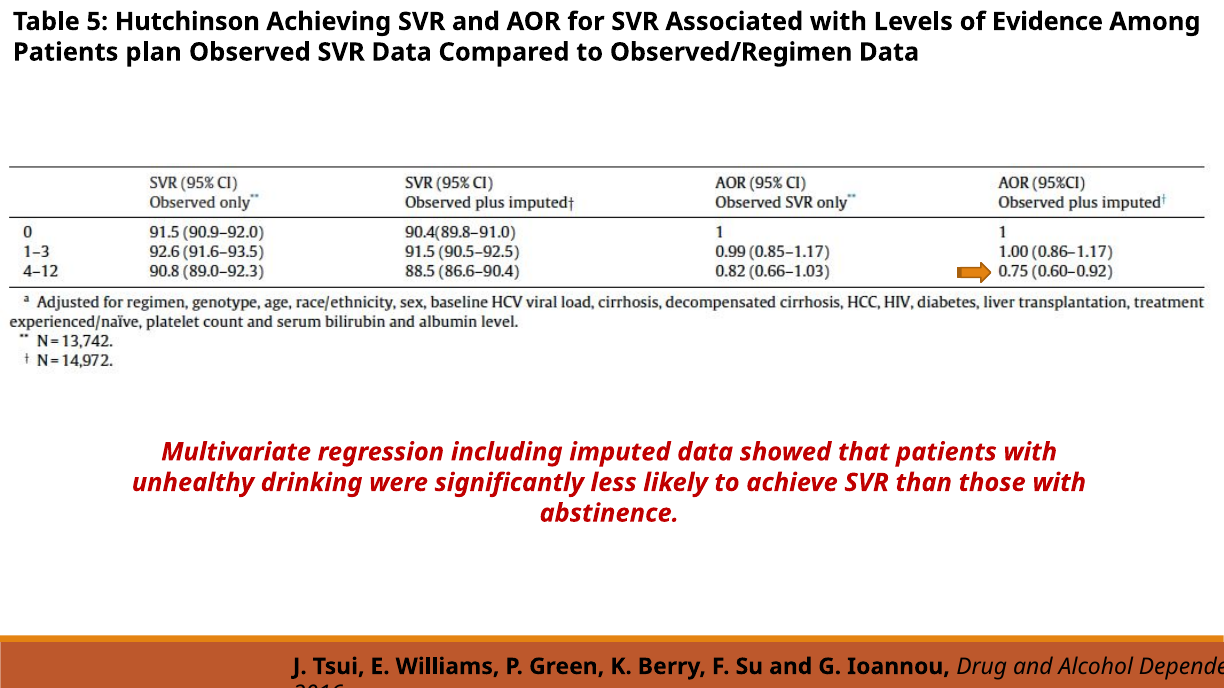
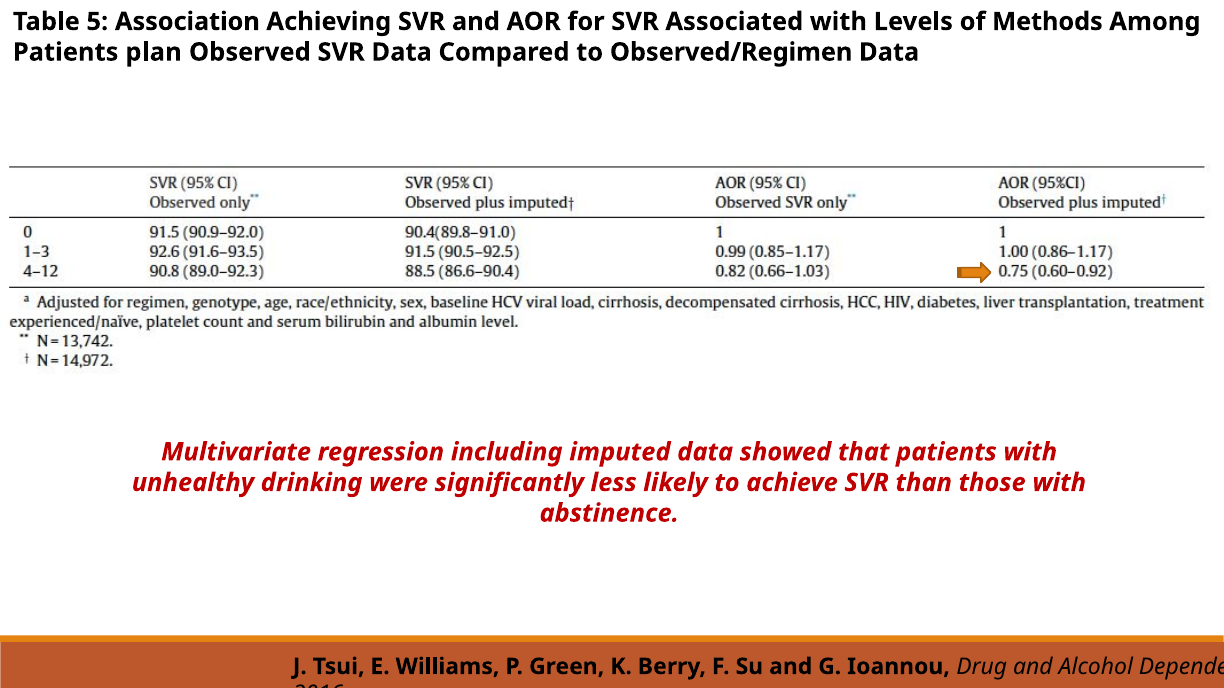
Hutchinson: Hutchinson -> Association (187, 22)
Evidence: Evidence -> Methods (1047, 22)
